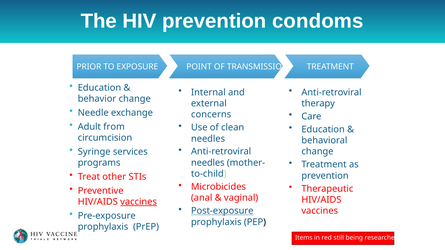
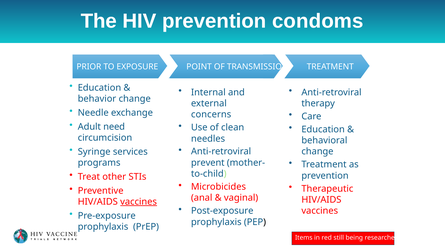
from: from -> need (114, 127)
needles: needles -> prevent (208, 163)
Post-exposure underline: present -> none (222, 211)
